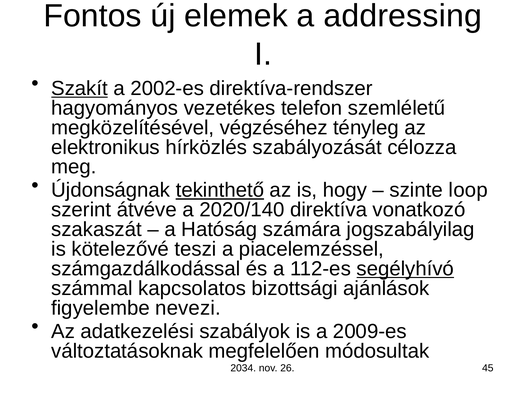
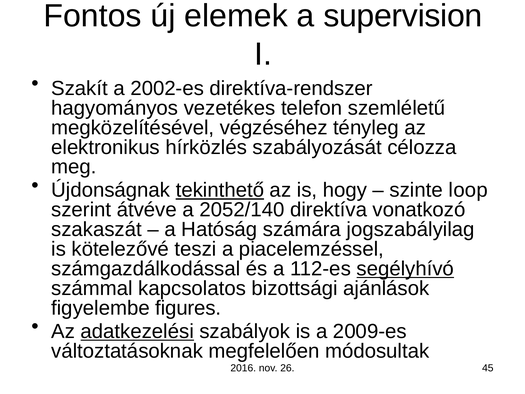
addressing: addressing -> supervision (403, 16)
Szakít underline: present -> none (79, 88)
2020/140: 2020/140 -> 2052/140 (242, 210)
nevezi: nevezi -> figures (188, 308)
adatkezelési underline: none -> present (137, 331)
2034: 2034 -> 2016 (243, 368)
